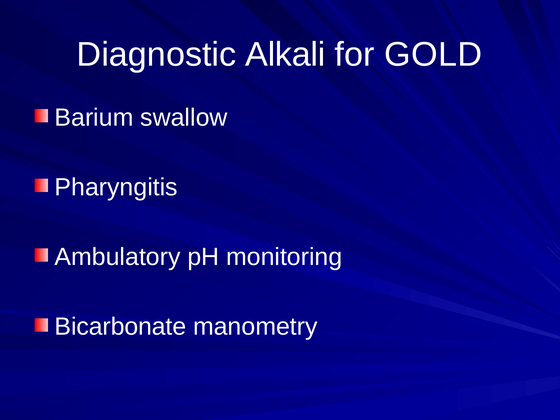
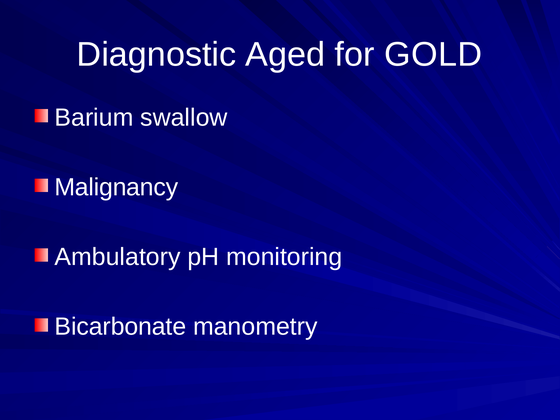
Alkali: Alkali -> Aged (285, 54)
Pharyngitis: Pharyngitis -> Malignancy (116, 187)
